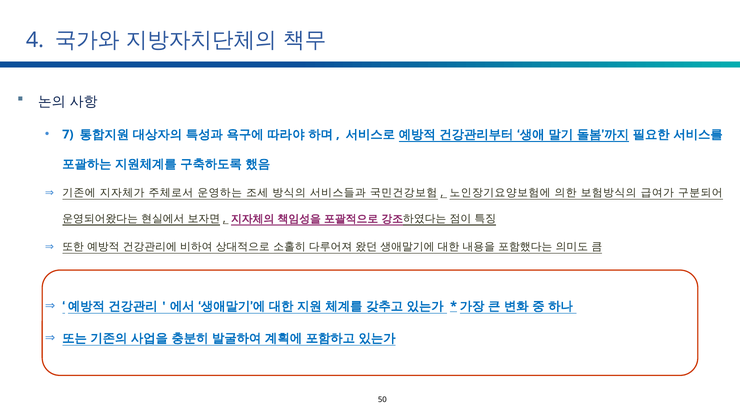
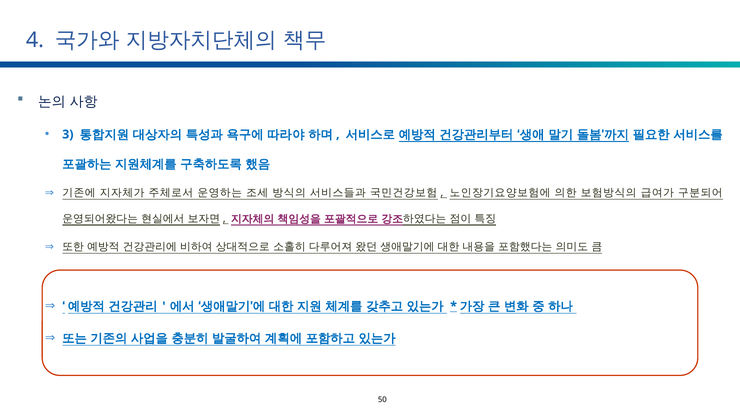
7: 7 -> 3 (68, 134)
